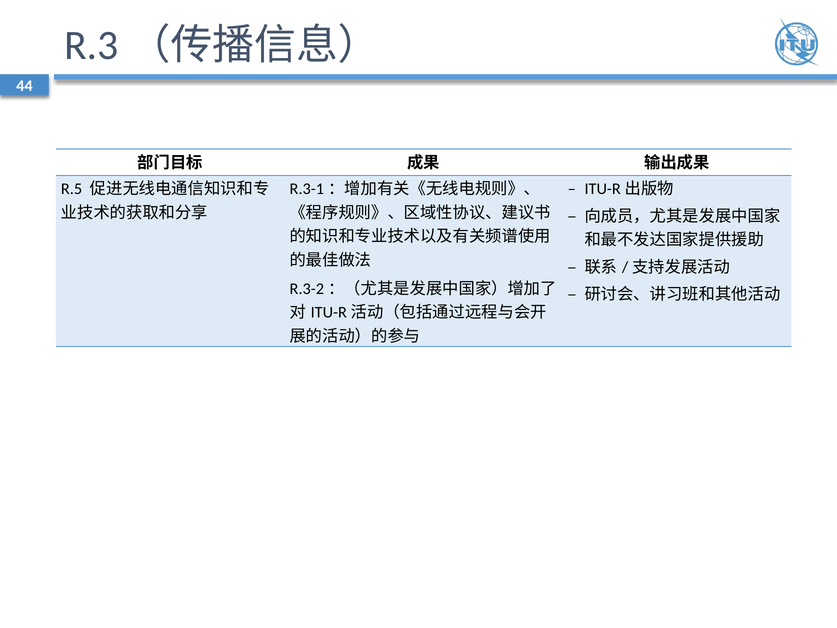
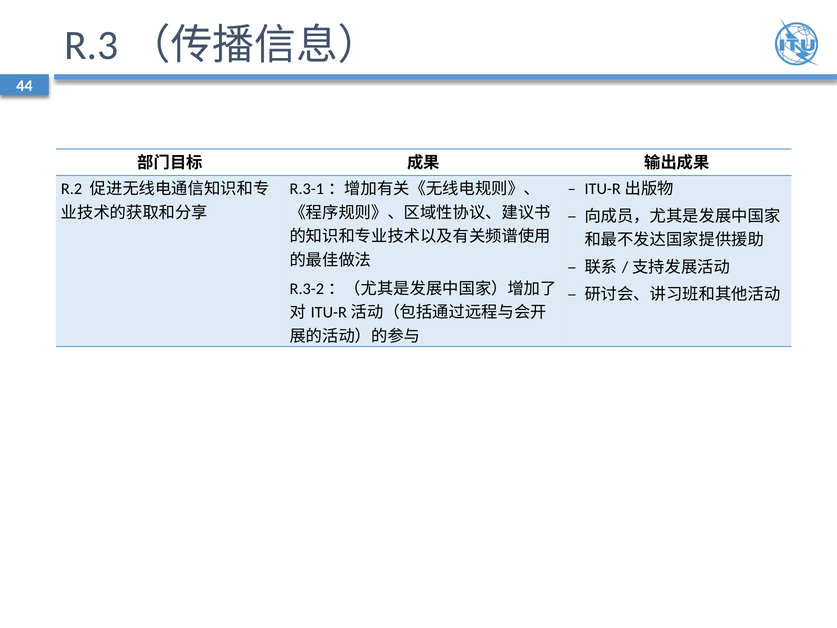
R.5: R.5 -> R.2 (72, 189)
